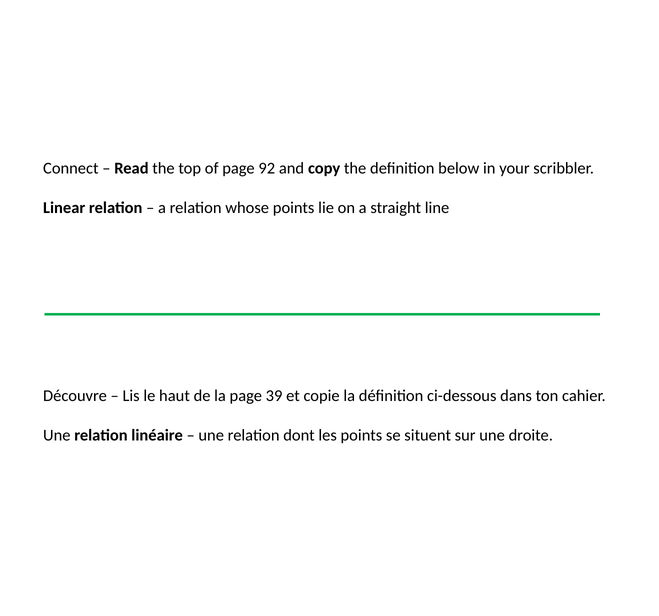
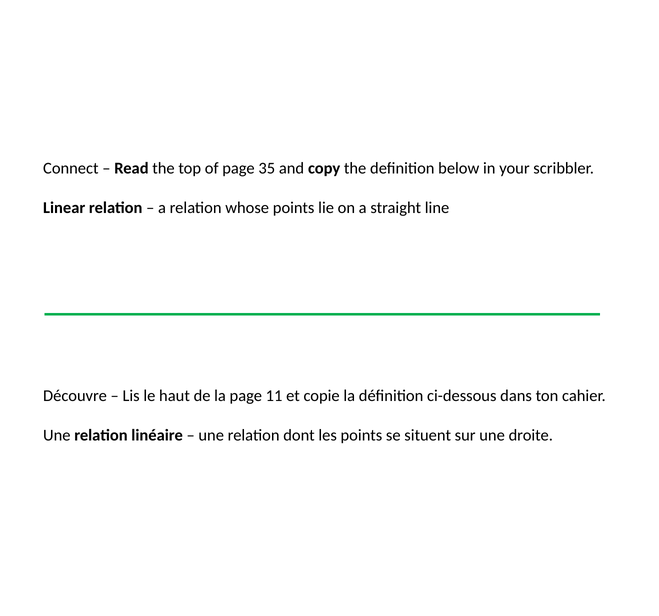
92: 92 -> 35 (267, 168)
39: 39 -> 11 (274, 395)
